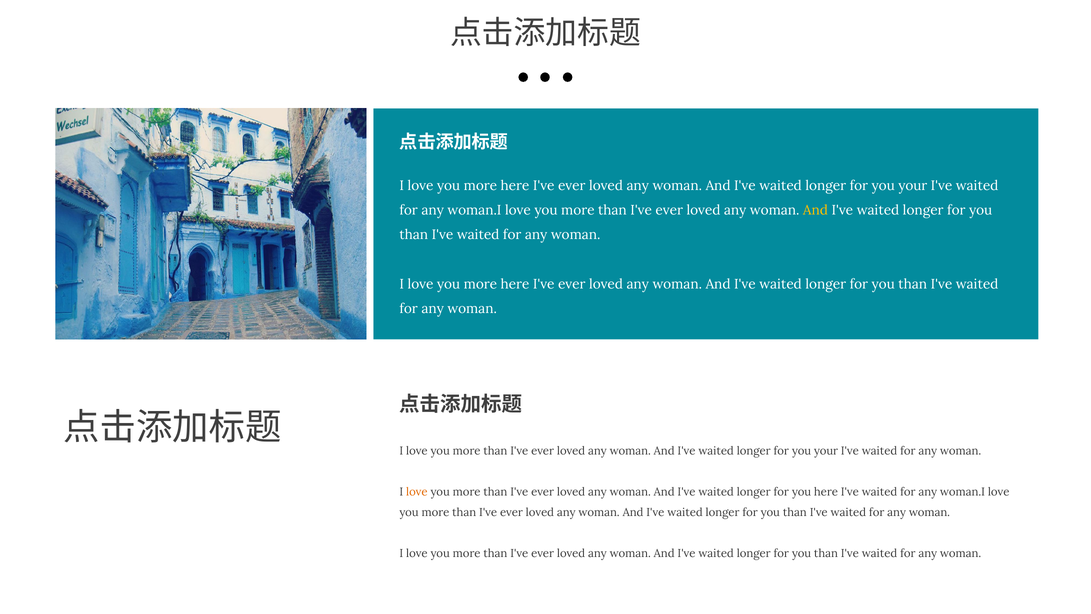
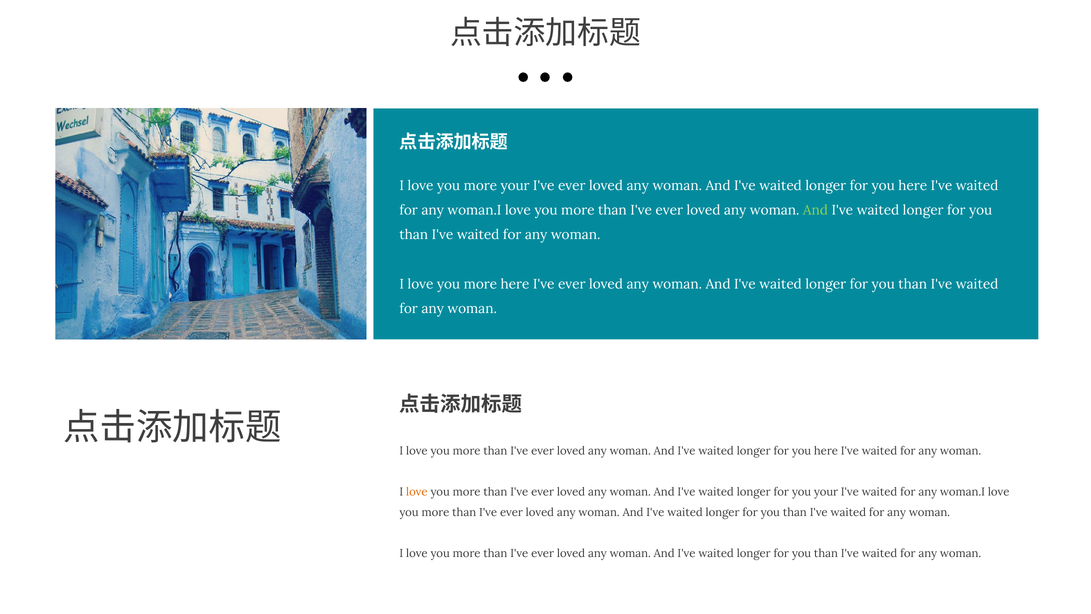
here: here -> your (515, 186)
your: your -> here (913, 186)
And colour: yellow -> light green (815, 210)
your: your -> here (826, 451)
you here: here -> your (826, 492)
